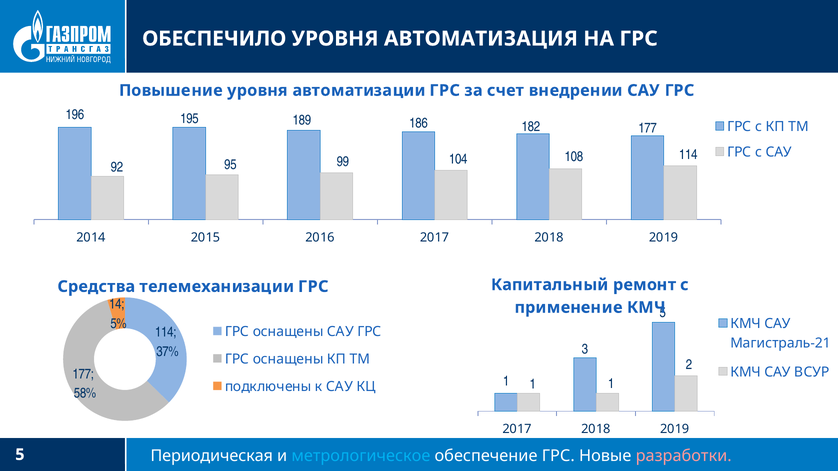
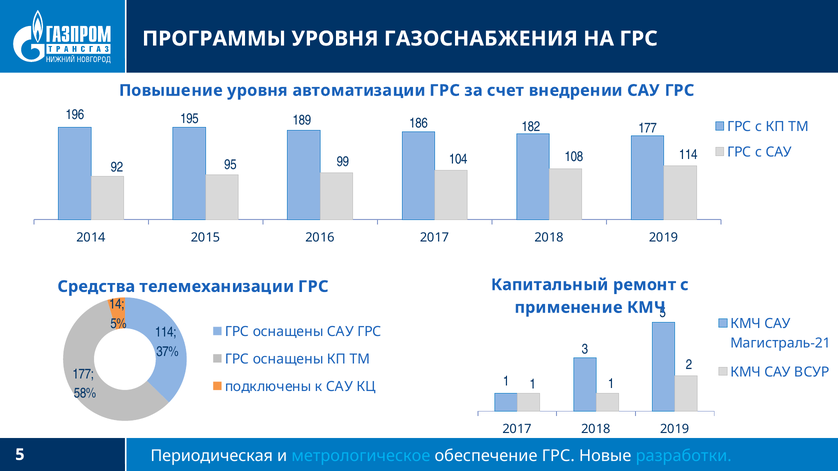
ОБЕСПЕЧИЛО: ОБЕСПЕЧИЛО -> ПРОГРАММЫ (214, 39)
АВТОМАТИЗАЦИЯ: АВТОМАТИЗАЦИЯ -> ГАЗОСНАБЖЕНИЯ (481, 39)
разработки colour: pink -> light blue (684, 456)
